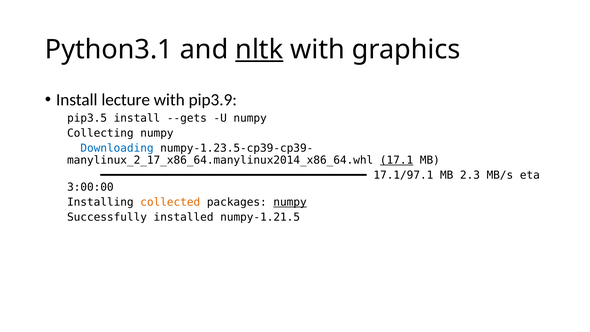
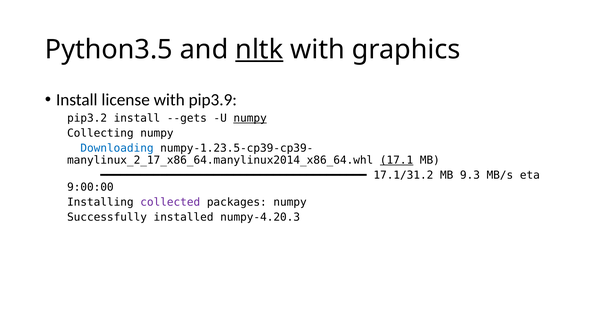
Python3.1: Python3.1 -> Python3.5 (109, 50)
lecture: lecture -> license (126, 100)
pip3.5: pip3.5 -> pip3.2 (87, 118)
numpy underline: none -> present (250, 118)
17.1/97.1: 17.1/97.1 -> 17.1/31.2 (403, 175)
2.3: 2.3 -> 9.3 (470, 175)
3:00:00: 3:00:00 -> 9:00:00 (90, 187)
collected colour: orange -> purple (170, 202)
numpy underline: present -> none (290, 202)
numpy-1.21.5: numpy-1.21.5 -> numpy-4.20.3 (260, 217)
